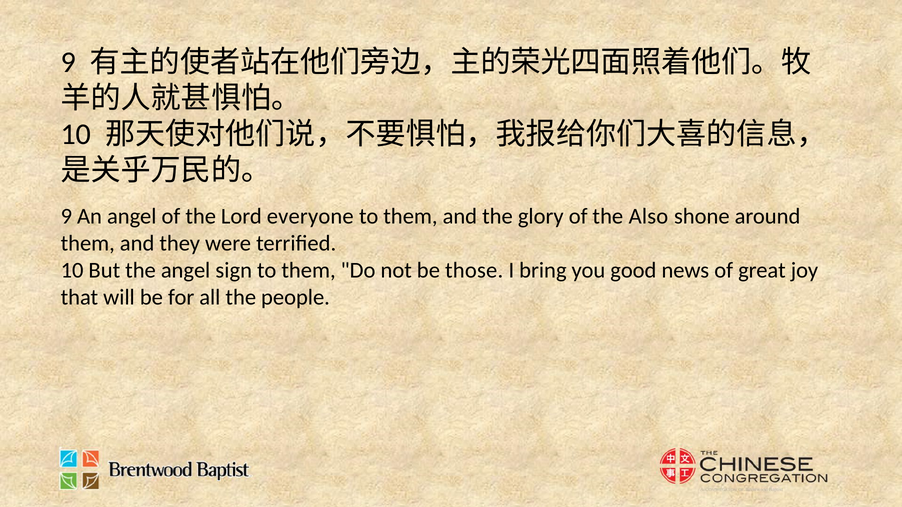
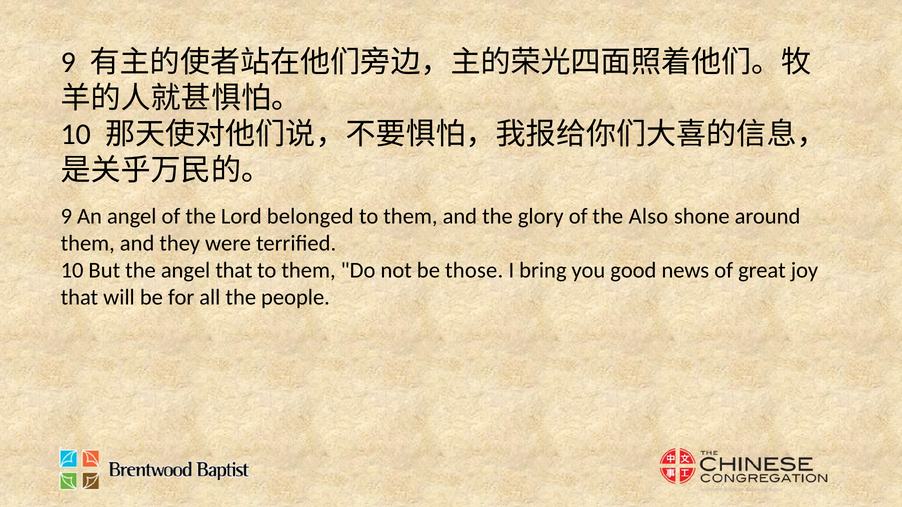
everyone: everyone -> belonged (310, 217)
angel sign: sign -> that (234, 271)
